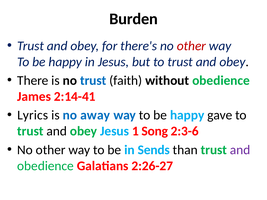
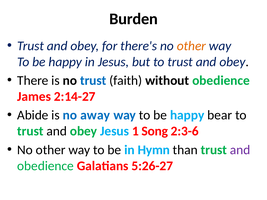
other colour: red -> orange (191, 46)
2:14-41: 2:14-41 -> 2:14-27 (75, 97)
Lyrics: Lyrics -> Abide (33, 115)
gave: gave -> bear (220, 115)
Sends: Sends -> Hymn (154, 150)
2:26-27: 2:26-27 -> 5:26-27 (152, 166)
